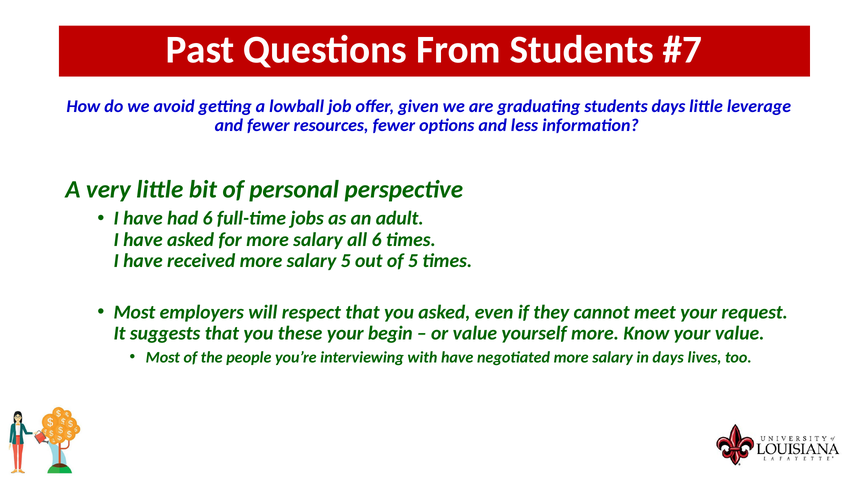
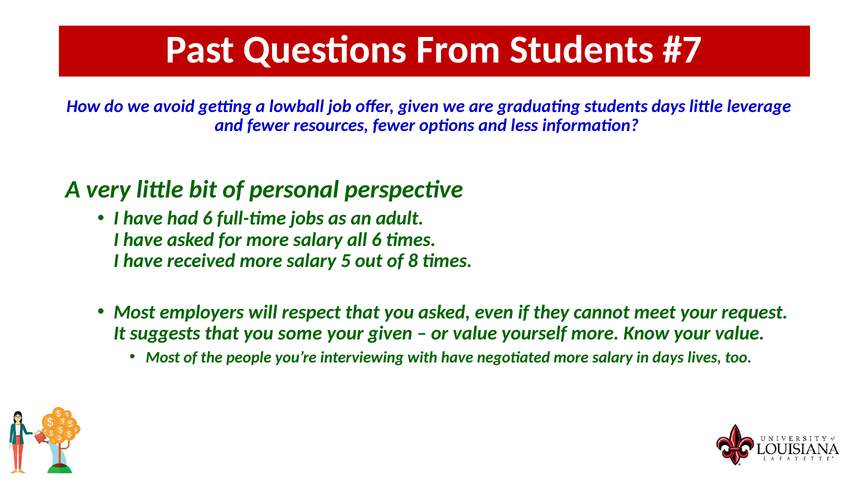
of 5: 5 -> 8 (413, 261)
these: these -> some (300, 333)
your begin: begin -> given (390, 333)
